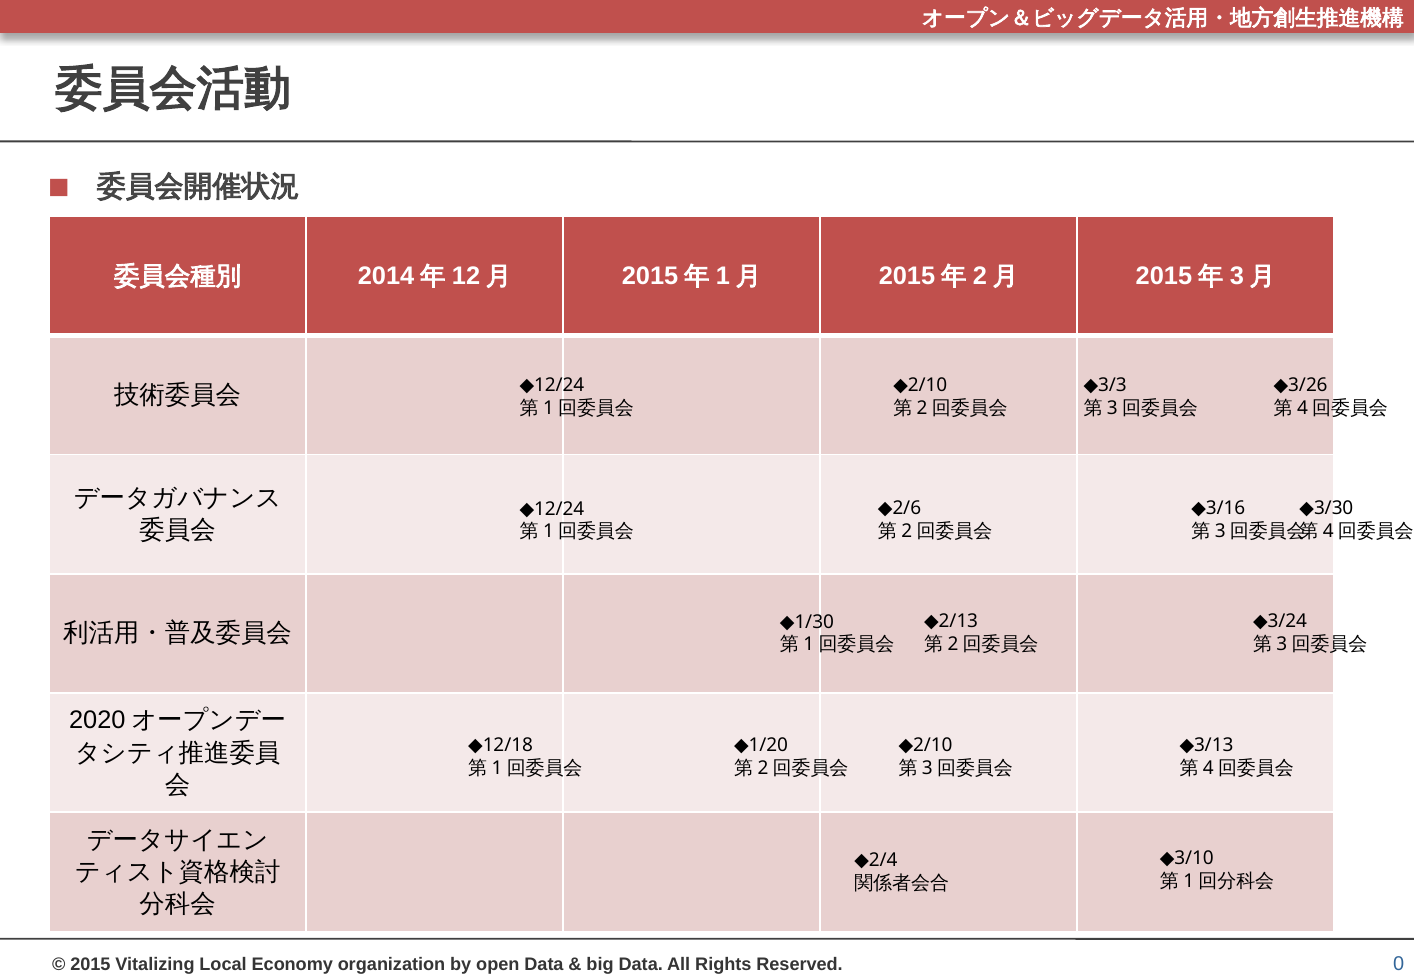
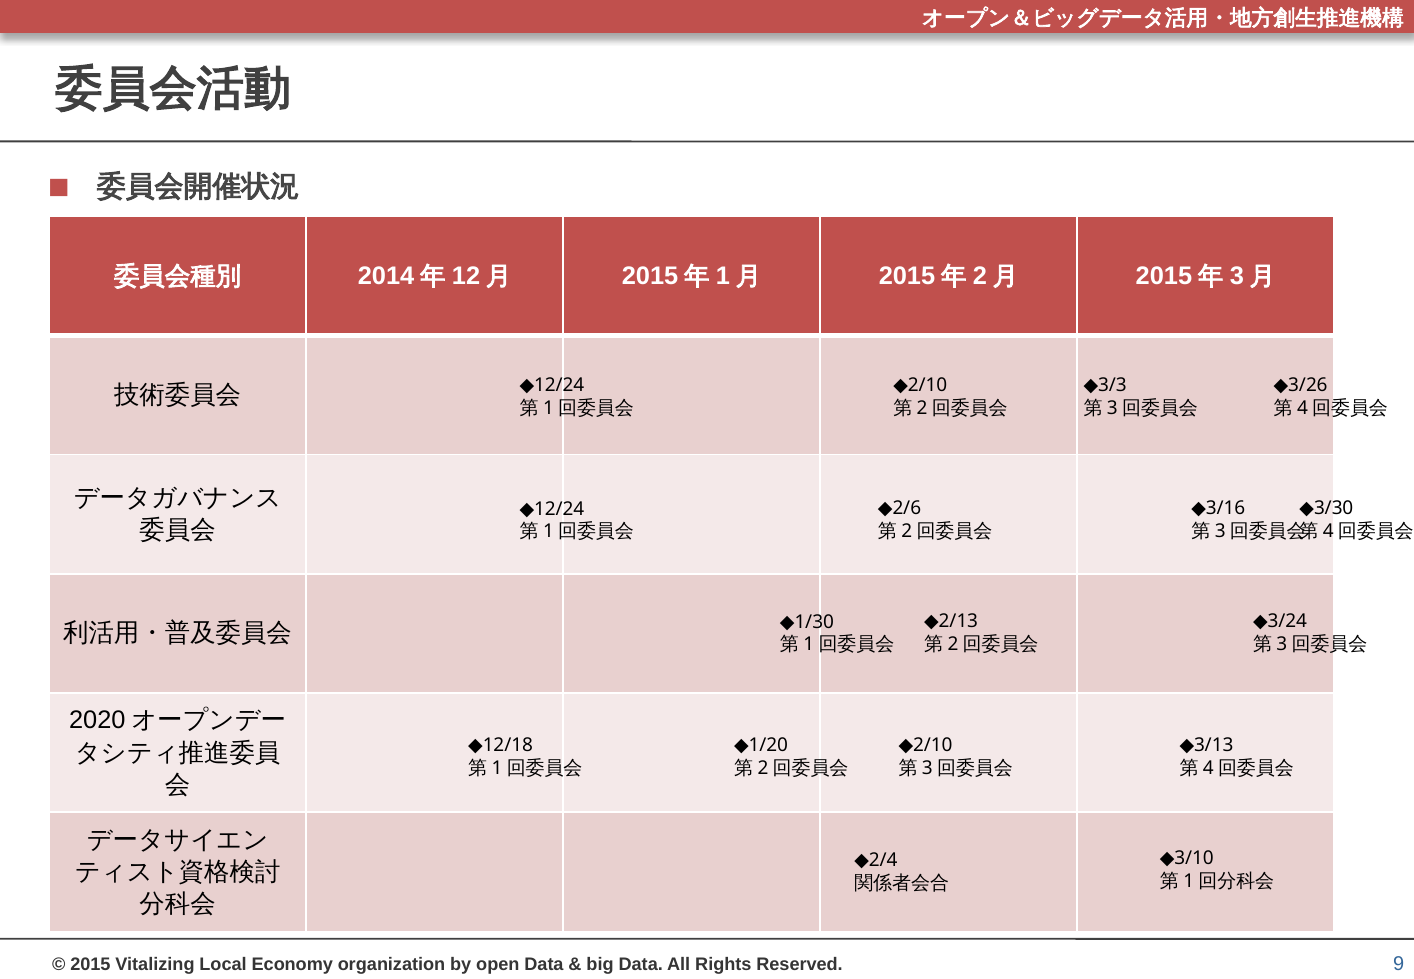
0: 0 -> 9 (1399, 963)
